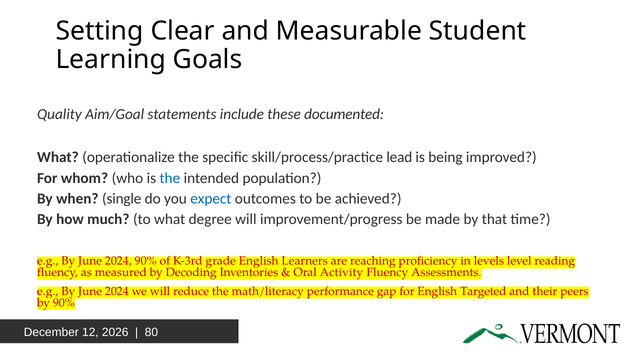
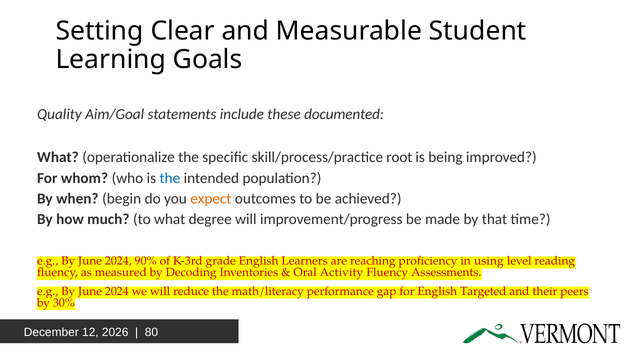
lead: lead -> root (399, 158)
single: single -> begin (122, 199)
expect colour: blue -> orange (211, 199)
levels: levels -> using (489, 262)
by 90%: 90% -> 30% (64, 303)
